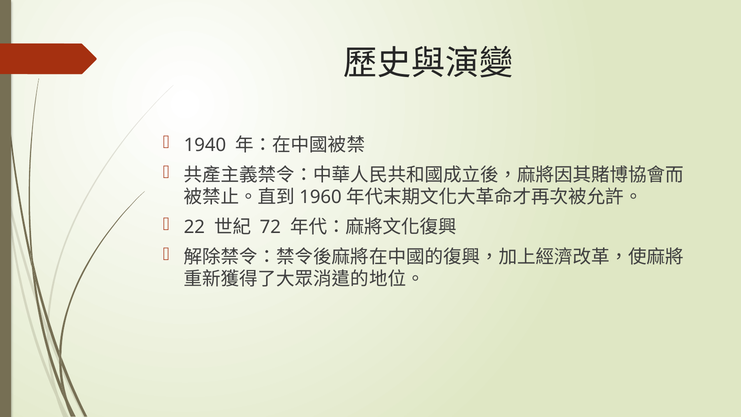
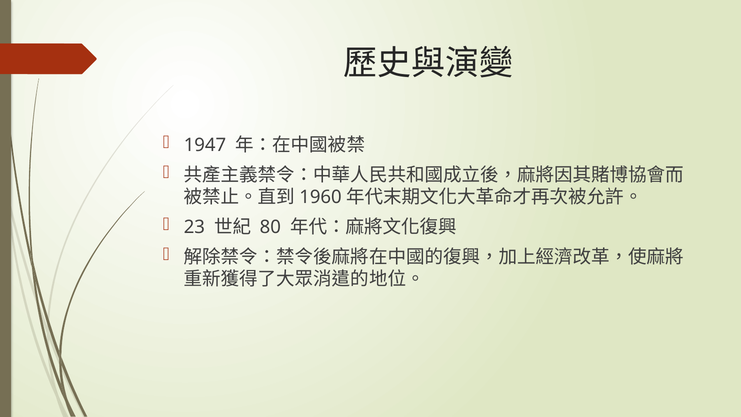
1940: 1940 -> 1947 (205, 145)
22: 22 -> 23 (194, 227)
72: 72 -> 80 (270, 227)
